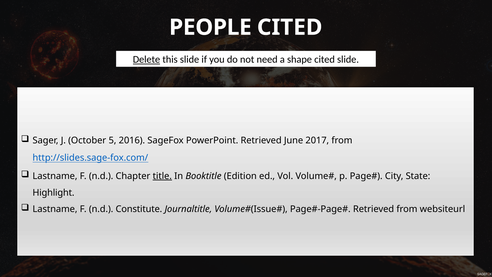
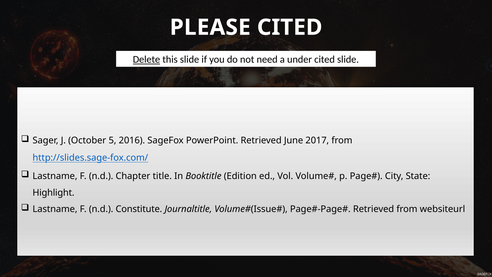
PEOPLE: PEOPLE -> PLEASE (210, 27)
shape: shape -> under (300, 59)
title underline: present -> none (162, 176)
